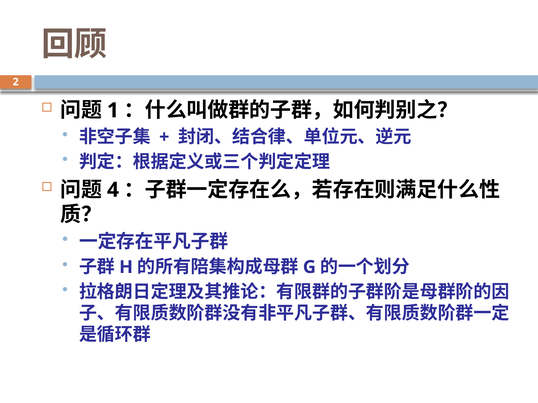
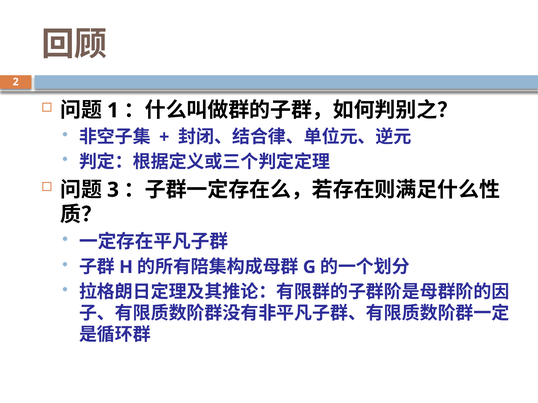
4: 4 -> 3 (113, 190)
